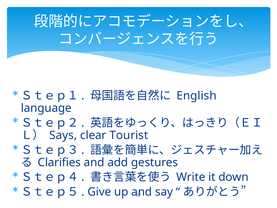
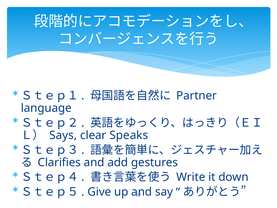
English: English -> Partner (197, 96)
Tourist: Tourist -> Speaks (129, 135)
